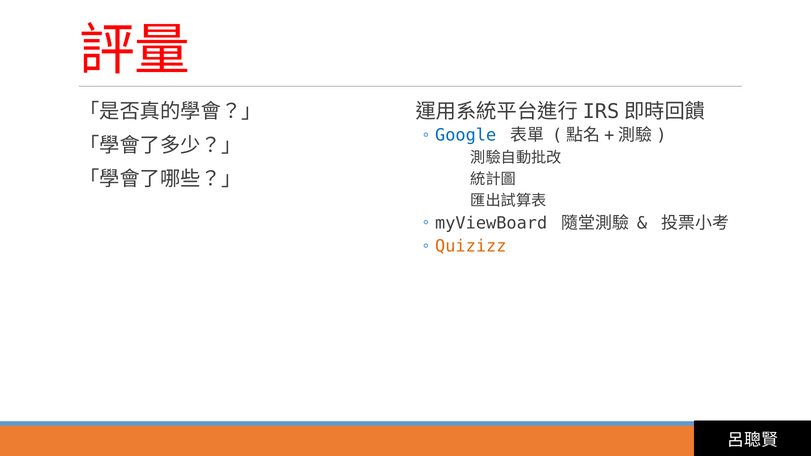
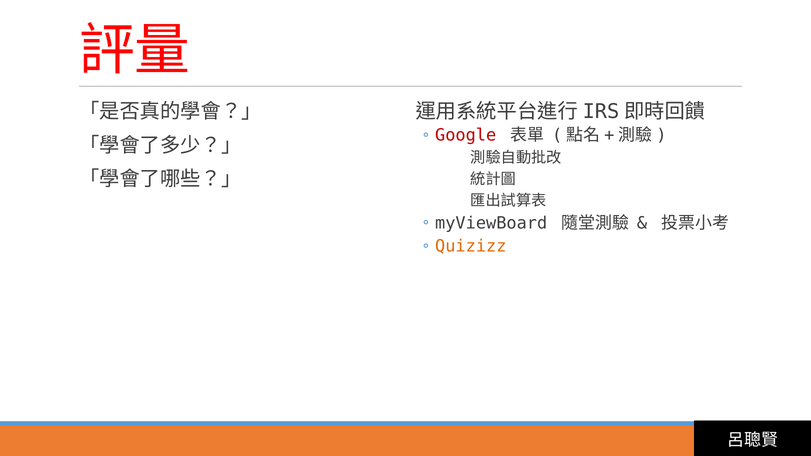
Google colour: blue -> red (466, 135)
